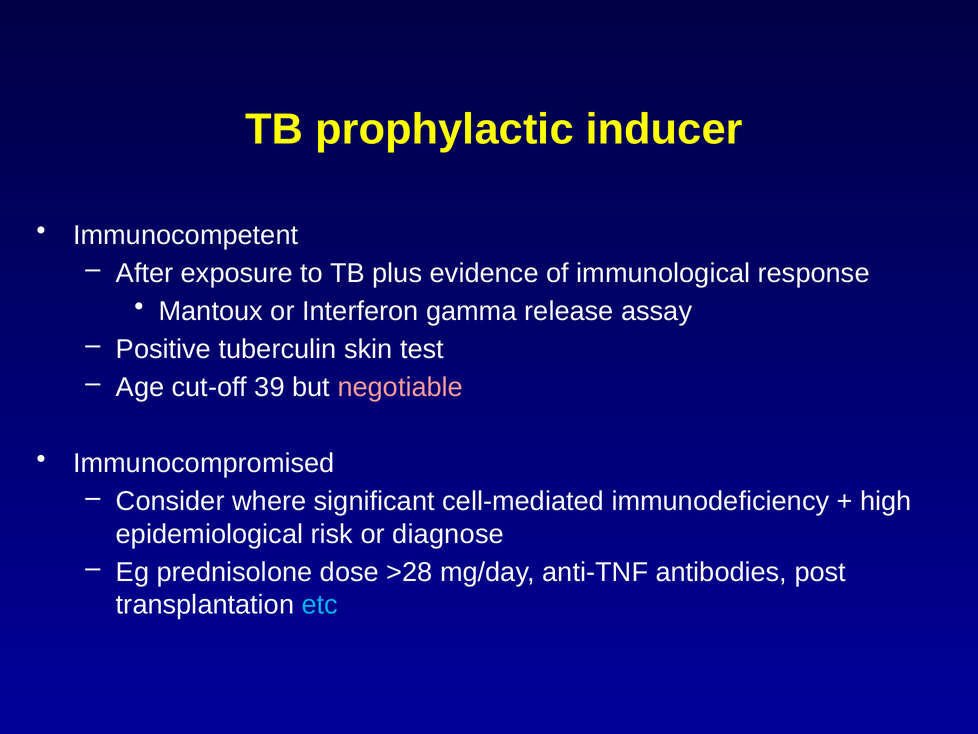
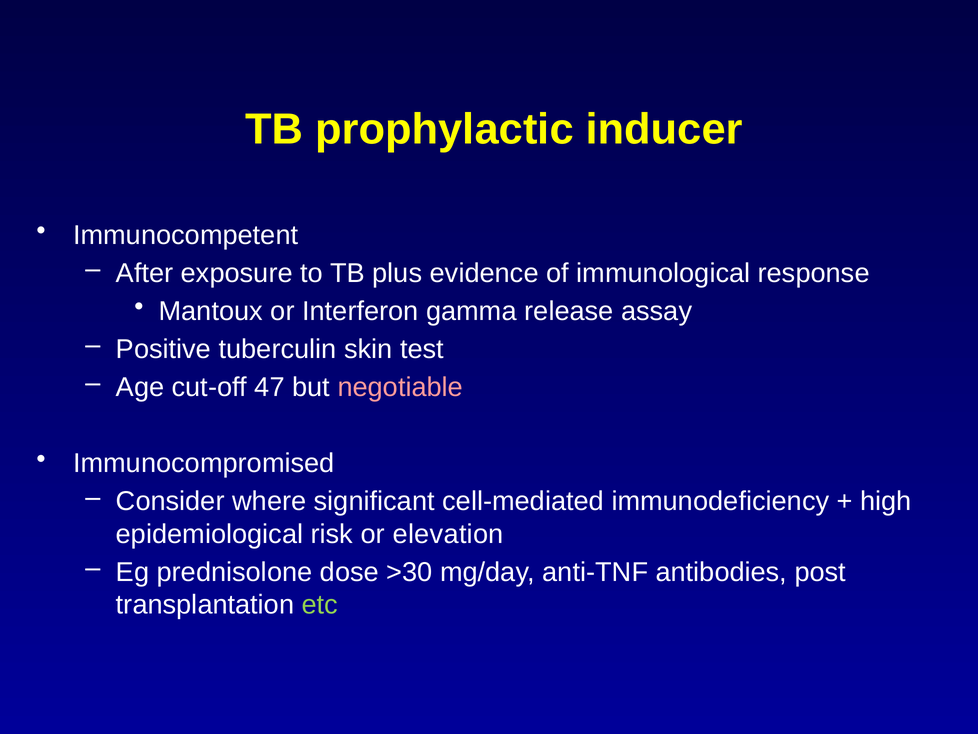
39: 39 -> 47 (270, 387)
diagnose: diagnose -> elevation (448, 534)
>28: >28 -> >30 (409, 572)
etc colour: light blue -> light green (320, 604)
